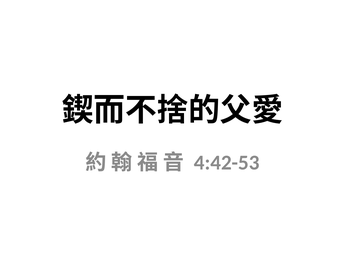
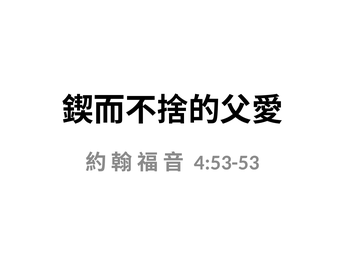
4:42-53: 4:42-53 -> 4:53-53 (227, 162)
